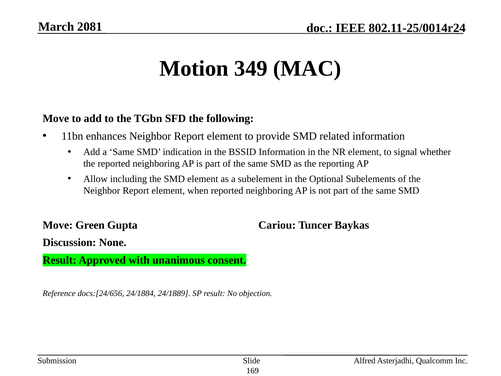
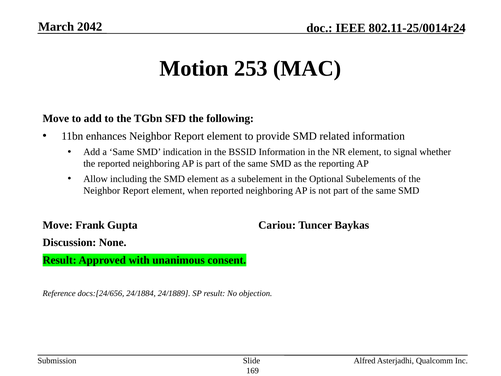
2081: 2081 -> 2042 (90, 27)
349: 349 -> 253 (251, 68)
Green: Green -> Frank (90, 225)
